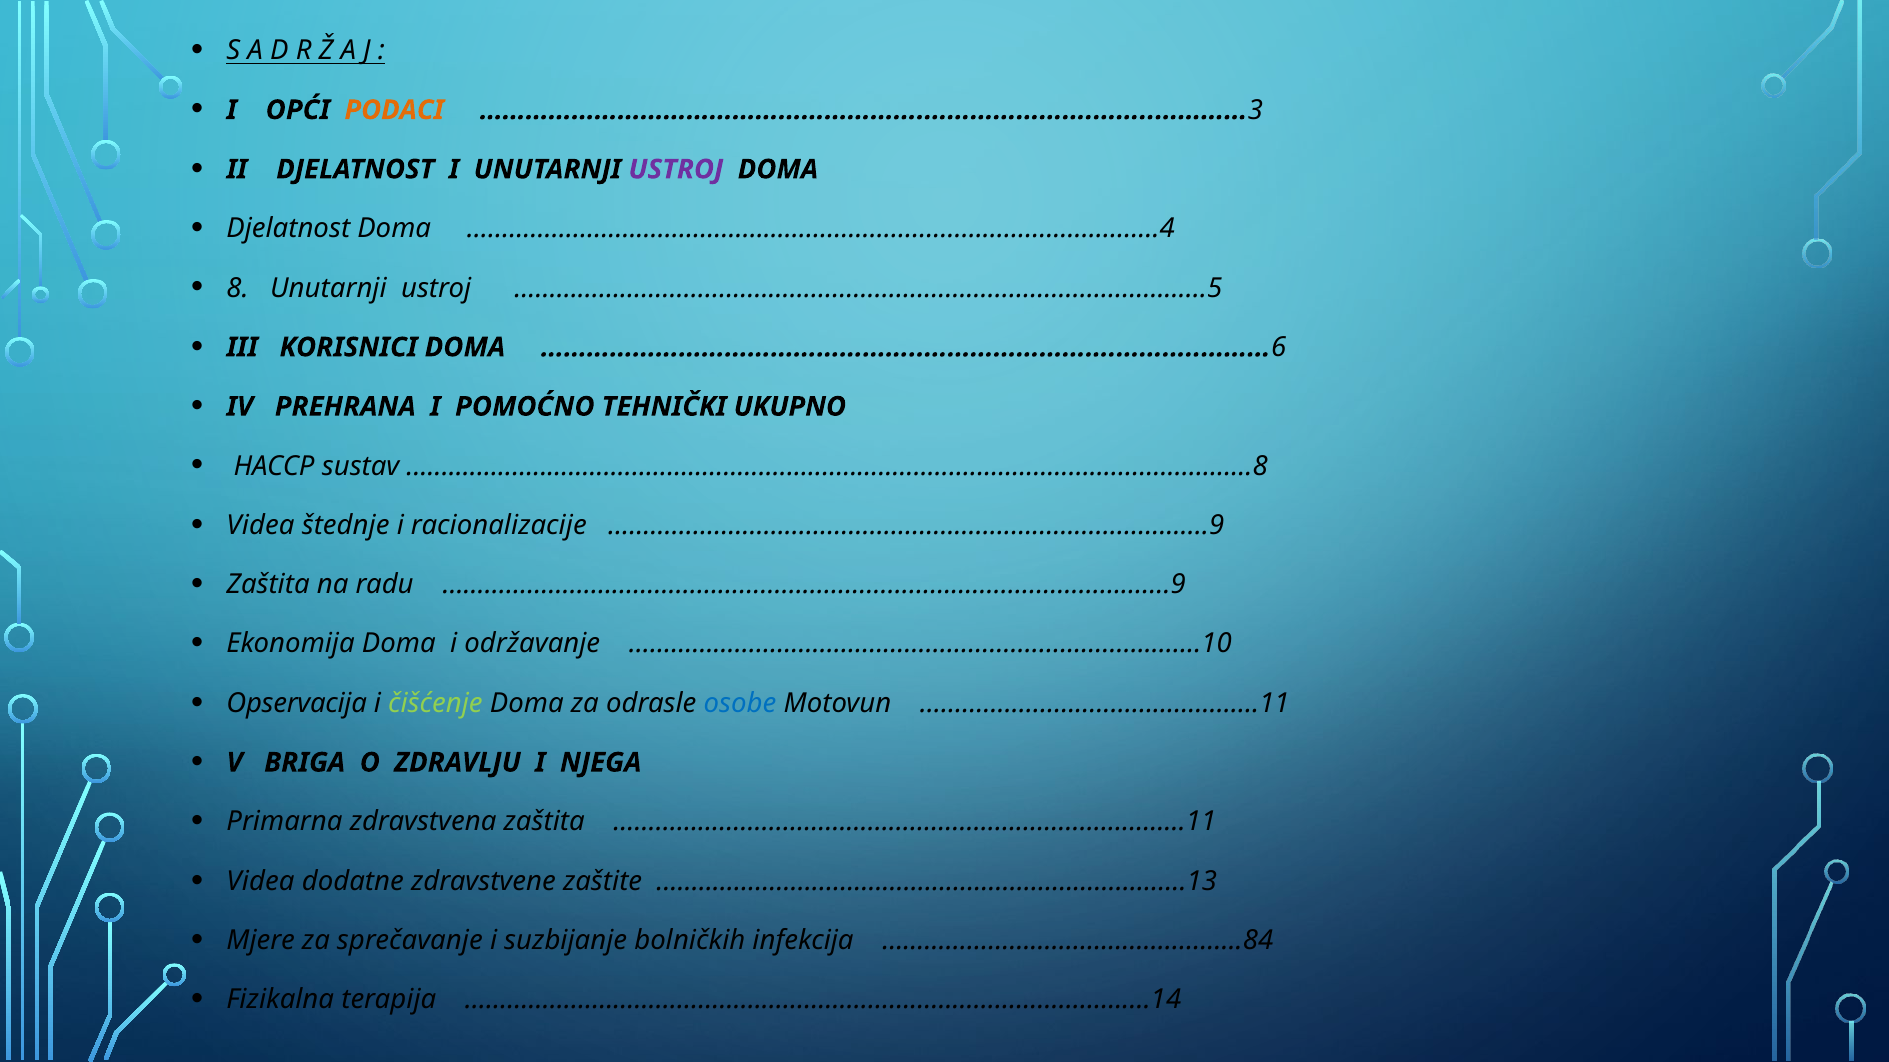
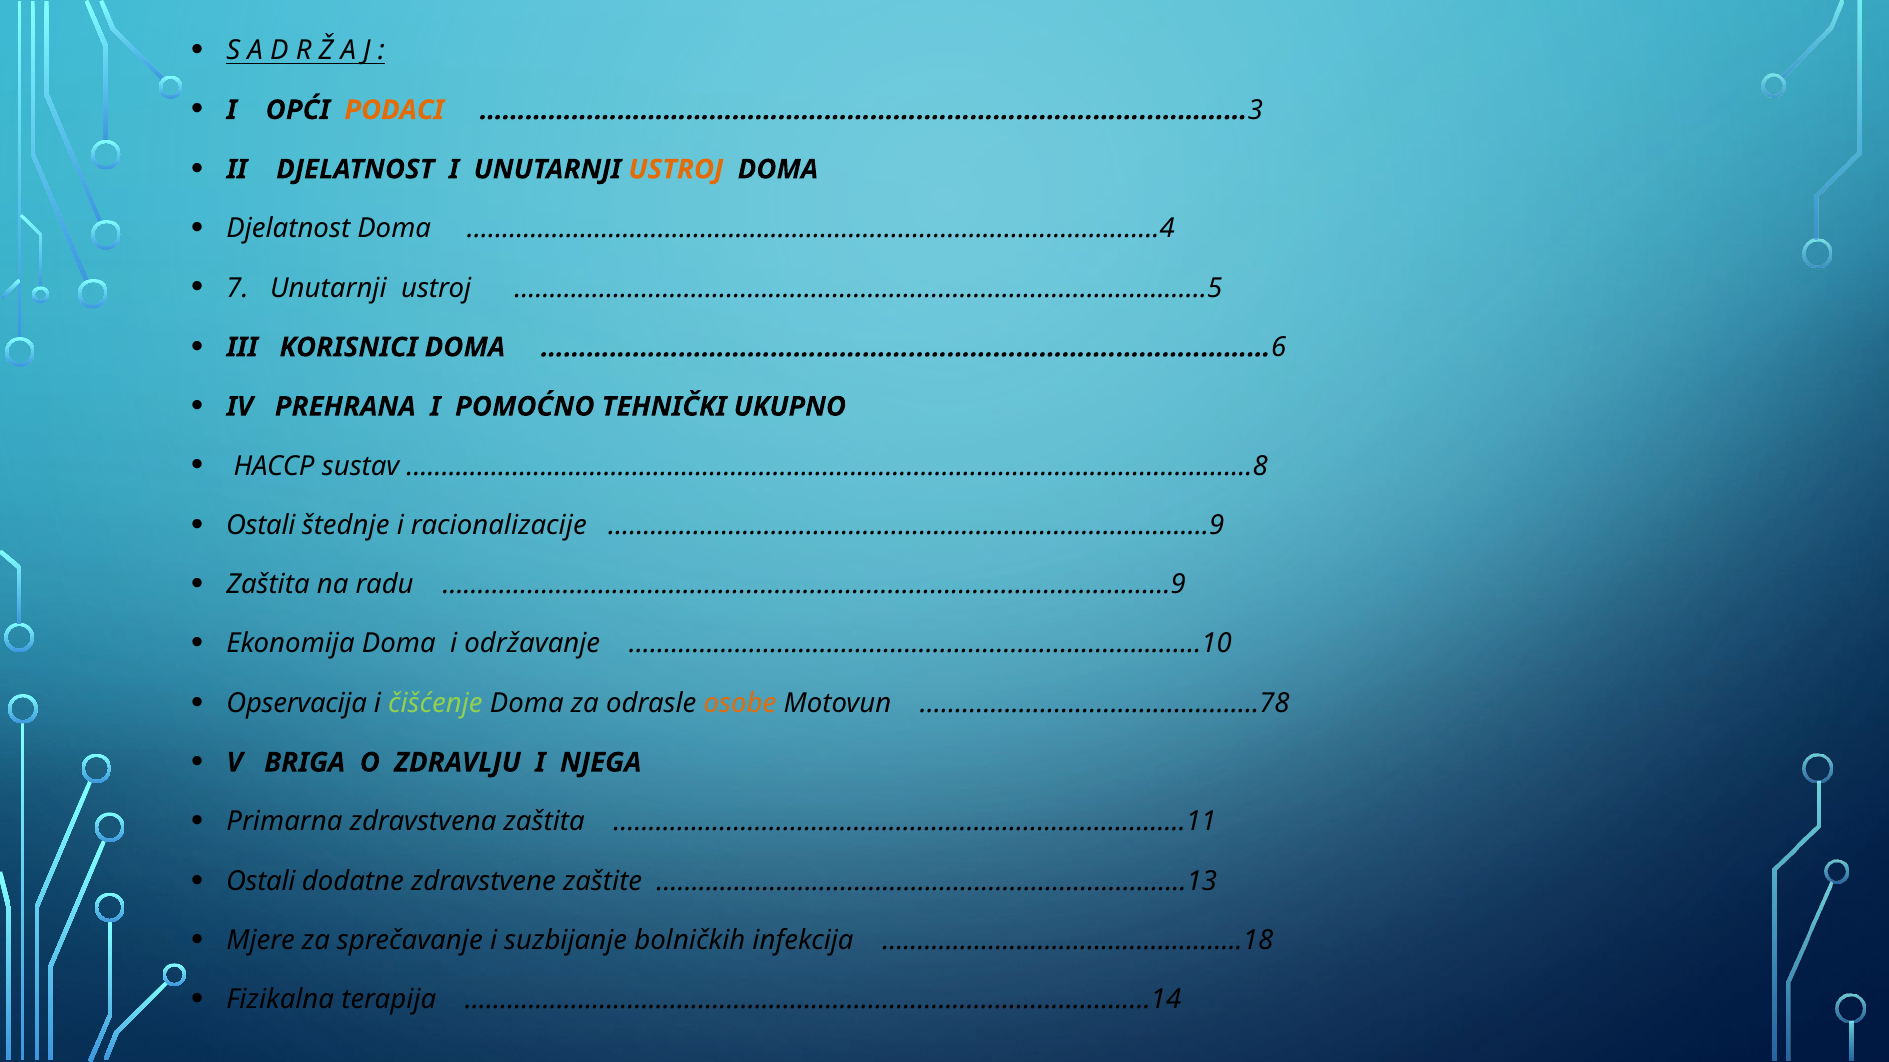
USTROJ colour: purple -> orange (676, 169)
8: 8 -> 7 (238, 288)
Videa: Videa -> Ostali (261, 526)
osobe colour: blue -> orange (740, 704)
………….…………..…………………11: ………….…………..…………………11 -> ………….…………..…………………78 (1105, 704)
Videa: Videa -> Ostali (261, 882)
…………………………..……………….84: …………………………..……………….84 -> …………………………..……………….18 (1078, 941)
